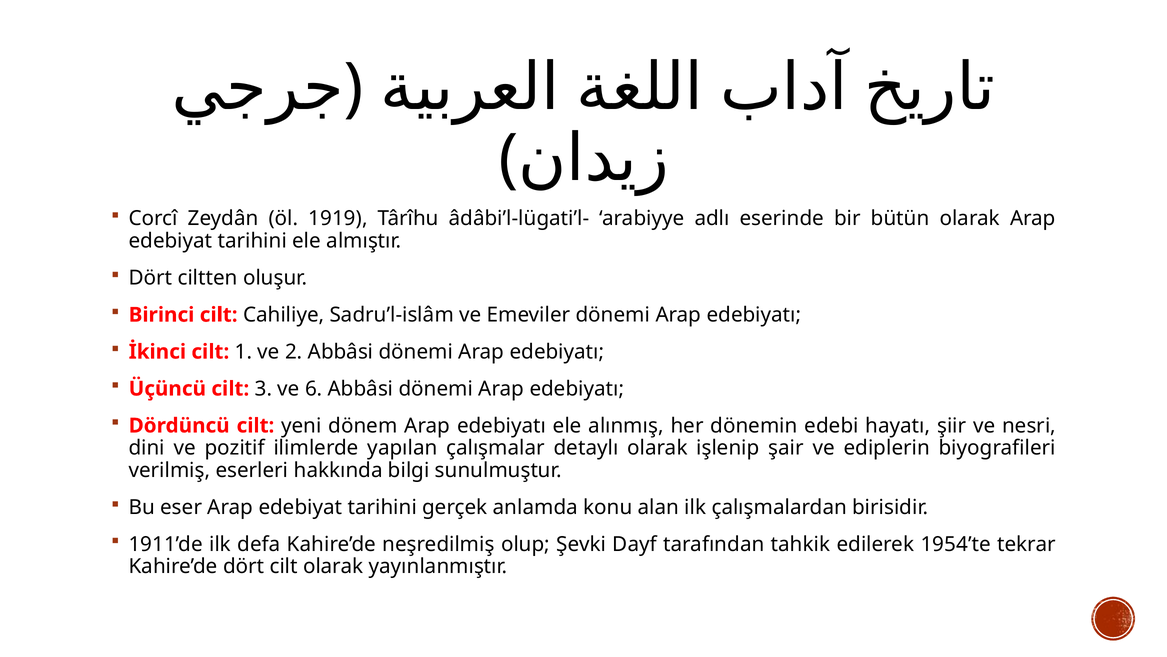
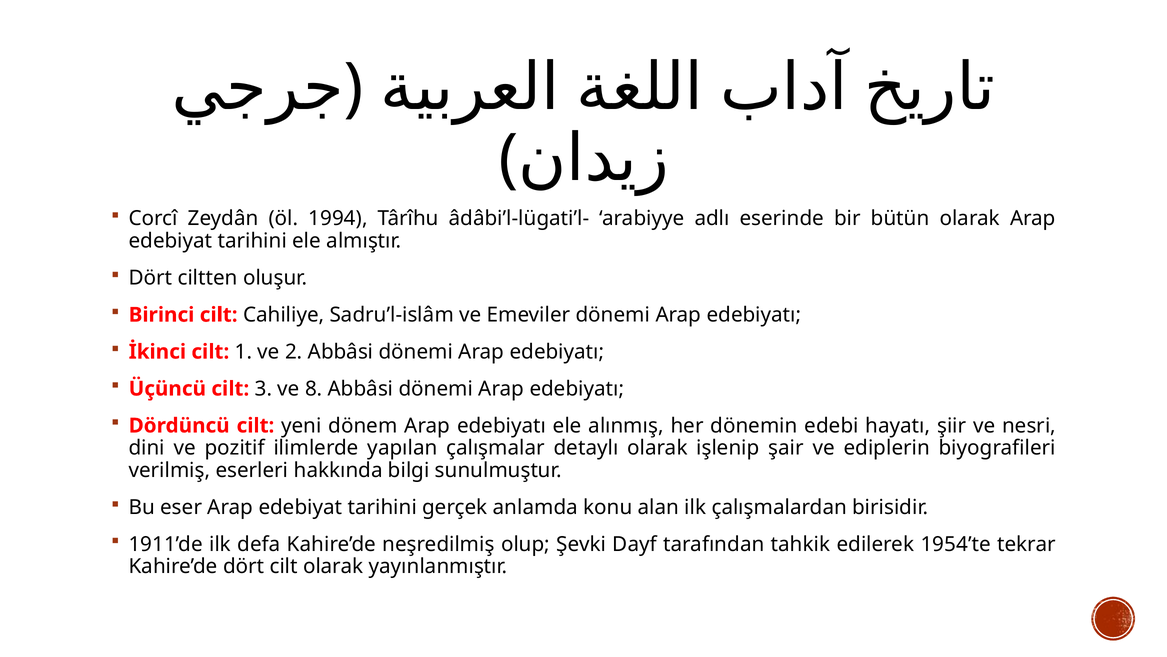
1919: 1919 -> 1994 (338, 218)
6: 6 -> 8 (314, 388)
